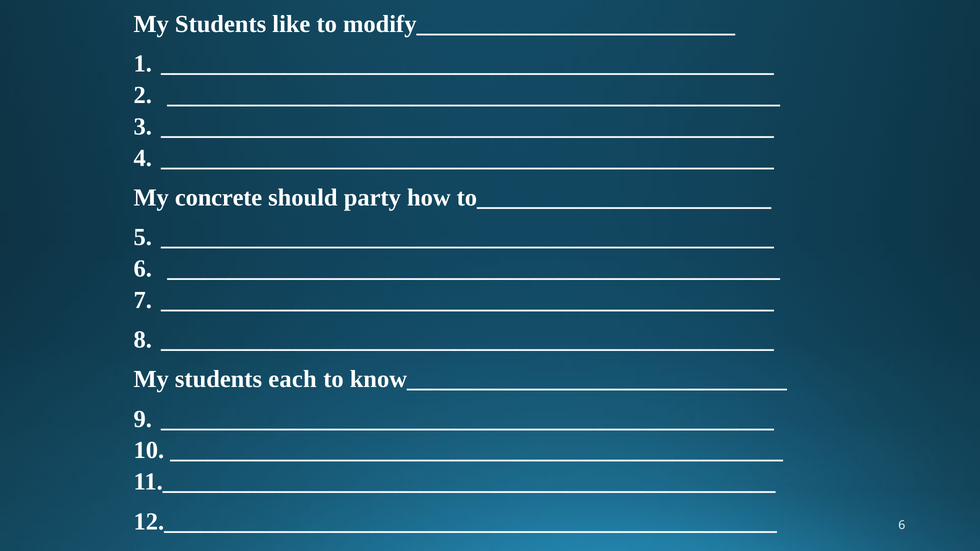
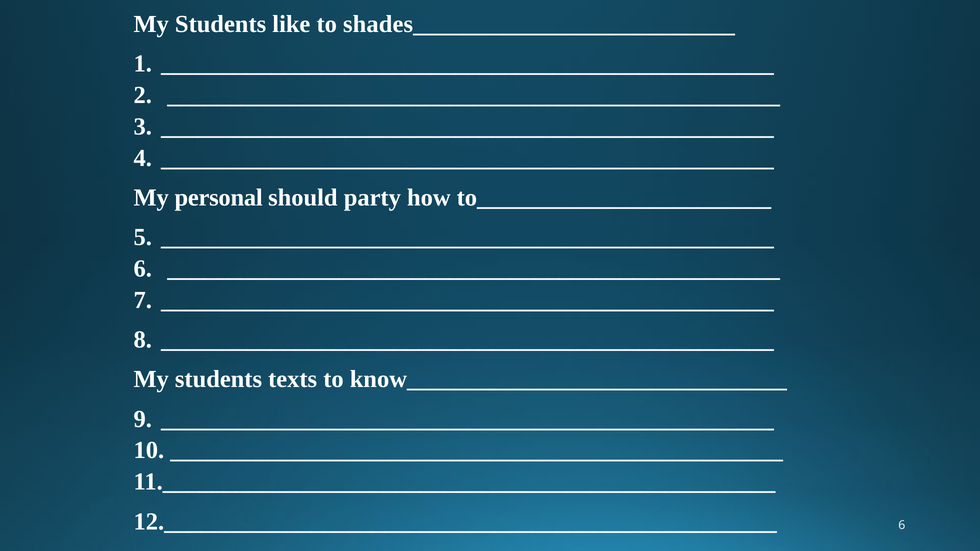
modify__________________________: modify__________________________ -> shades__________________________ (539, 24)
concrete: concrete -> personal (219, 198)
each: each -> texts (293, 380)
